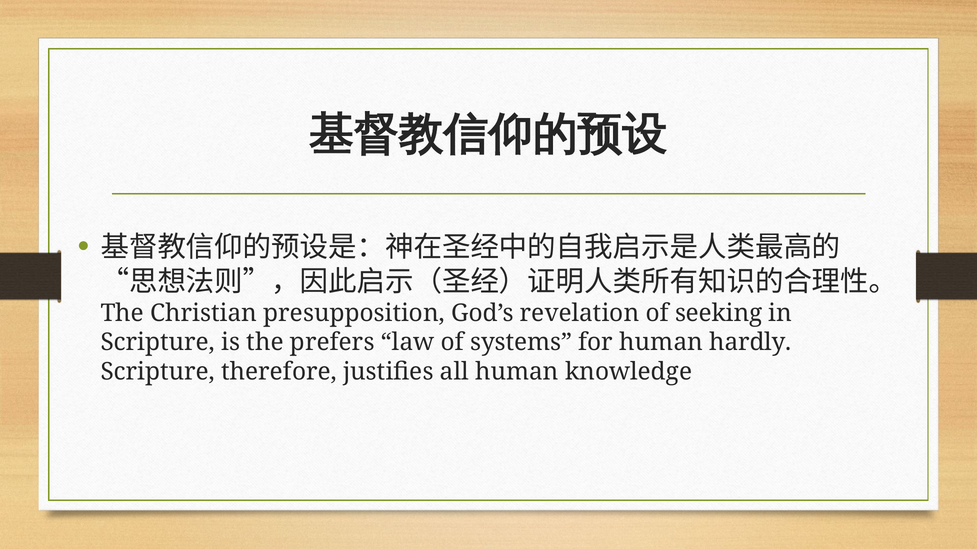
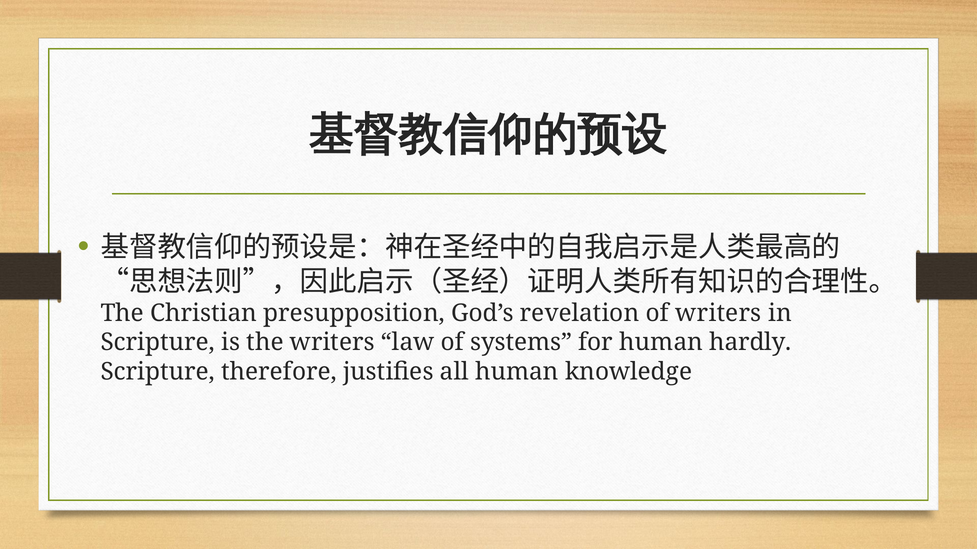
of seeking: seeking -> writers (718, 313)
the prefers: prefers -> writers (332, 343)
